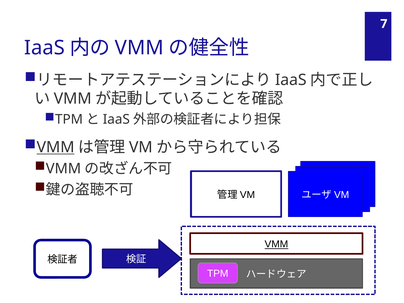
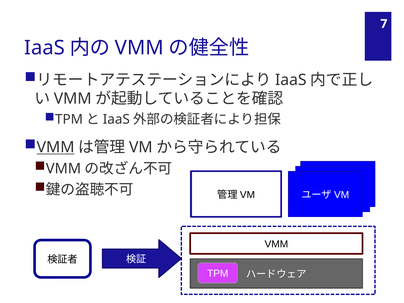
VMM underline: present -> none (276, 244)
